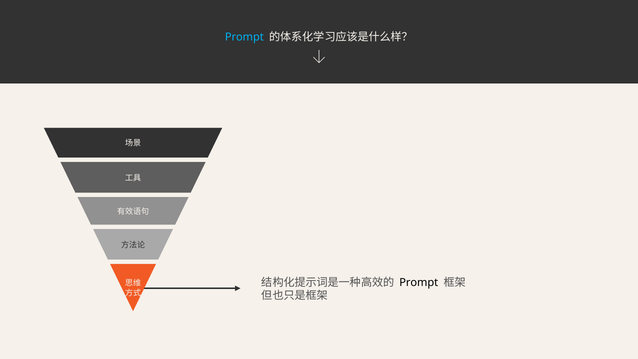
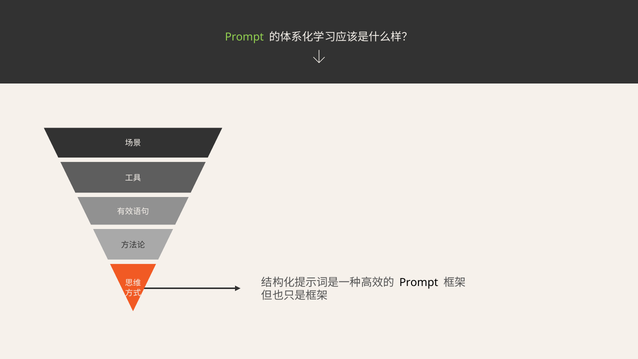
Prompt colour: light blue -> light green (244, 37)
